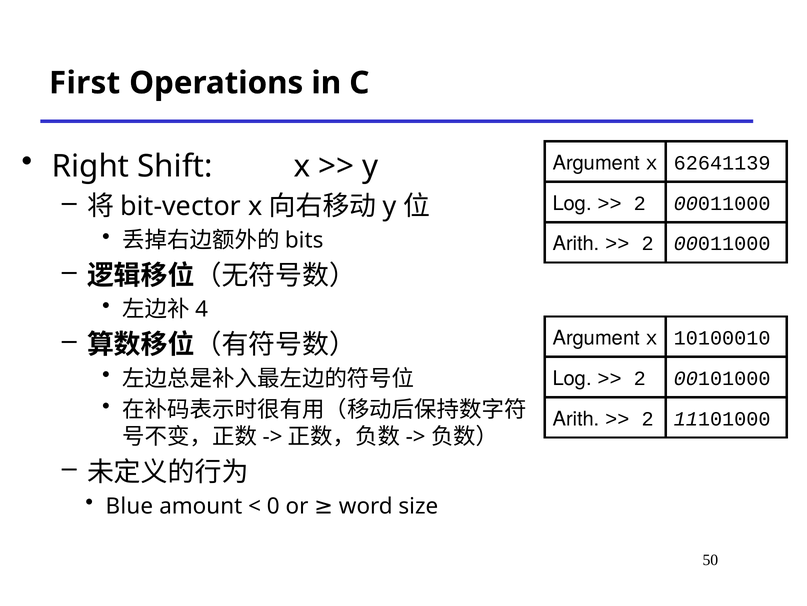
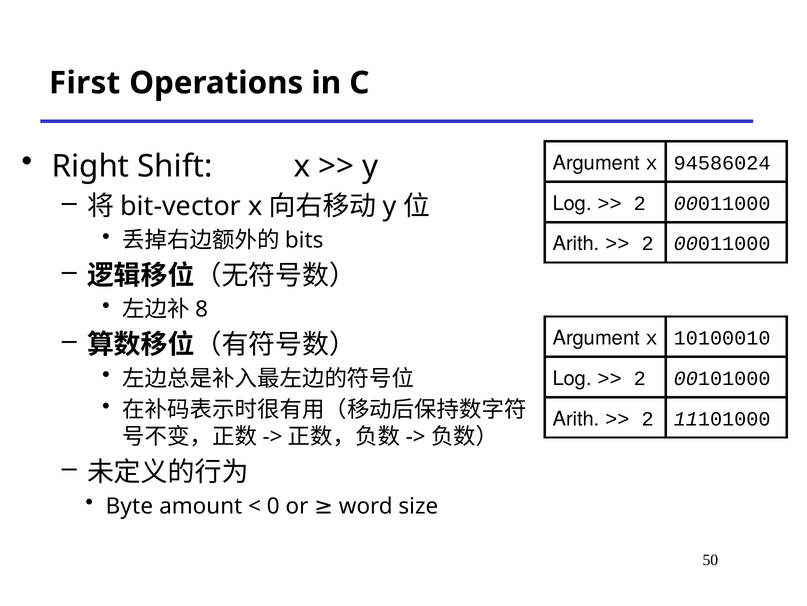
62641139: 62641139 -> 94586024 (722, 163)
4: 4 -> 8 (202, 309)
Blue: Blue -> Byte (129, 506)
